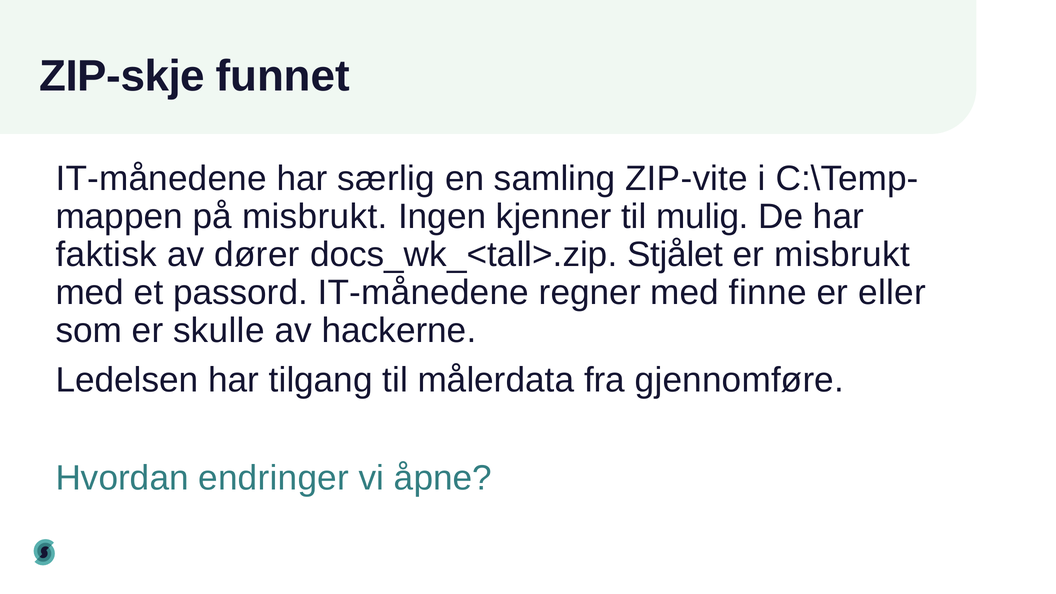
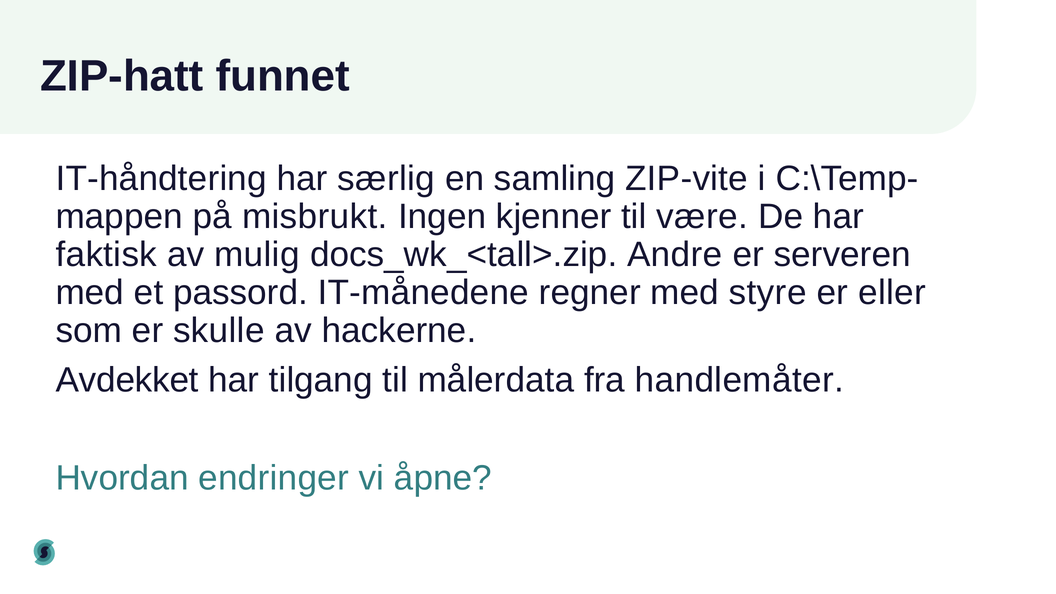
ZIP-skje: ZIP-skje -> ZIP-hatt (122, 76)
IT-månedene: IT-månedene -> IT-håndtering (161, 179)
mulig: mulig -> være (702, 217)
dører: dører -> mulig (257, 255)
Stjålet: Stjålet -> Andre (675, 255)
er misbrukt: misbrukt -> serveren (842, 255)
finne: finne -> styre (768, 293)
Ledelsen: Ledelsen -> Avdekket (127, 380)
gjennomføre: gjennomføre -> handlemåter (739, 380)
